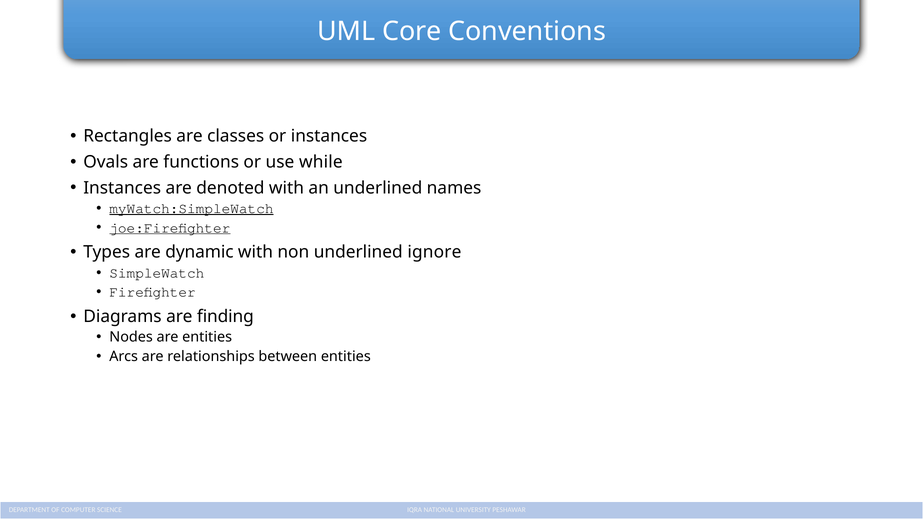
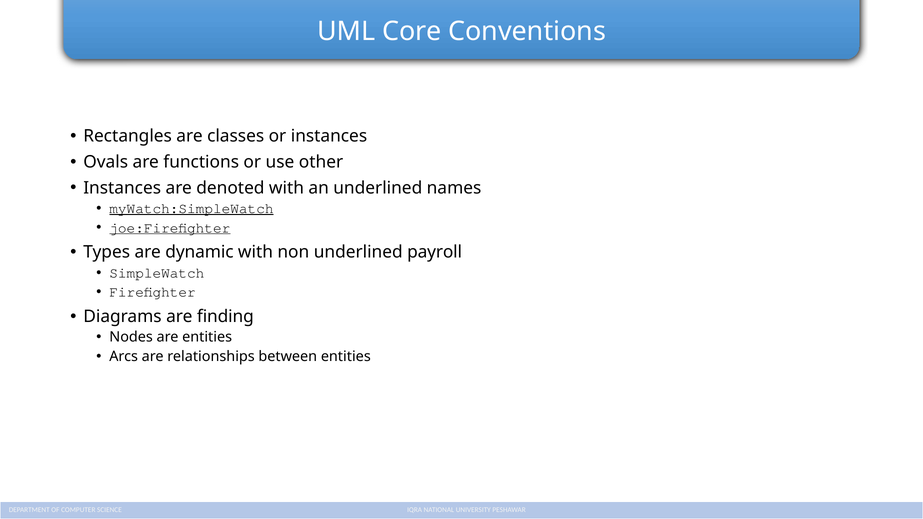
while: while -> other (321, 162)
ignore: ignore -> payroll (435, 252)
